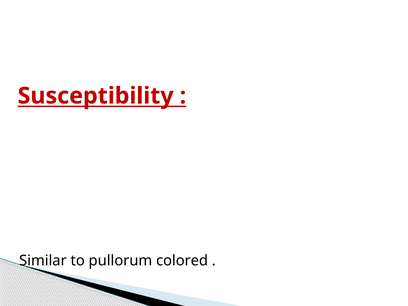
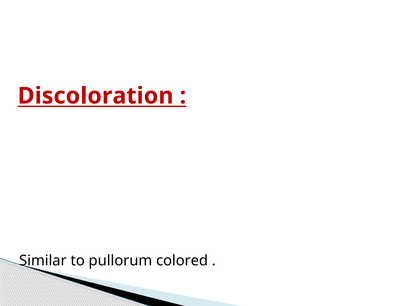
Susceptibility: Susceptibility -> Discoloration (96, 96)
